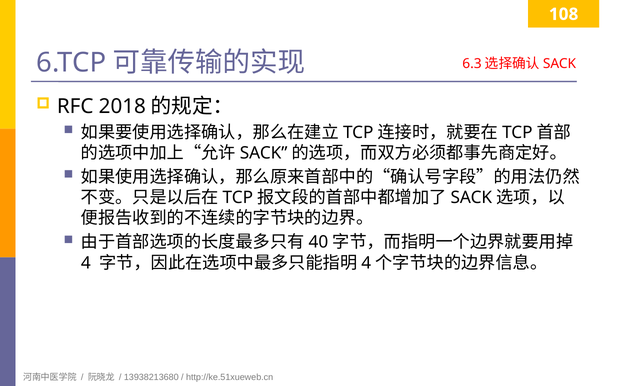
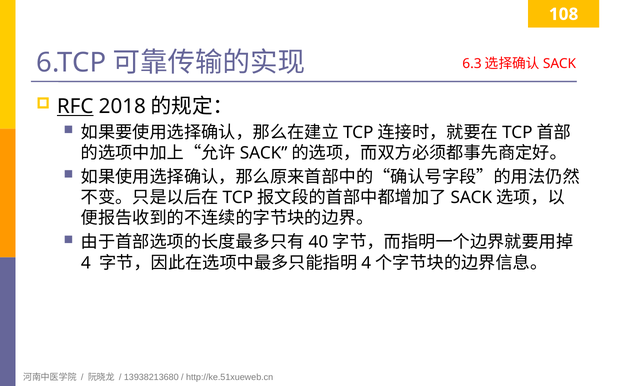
RFC underline: none -> present (75, 107)
